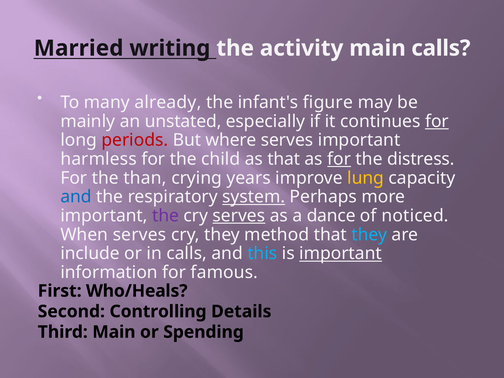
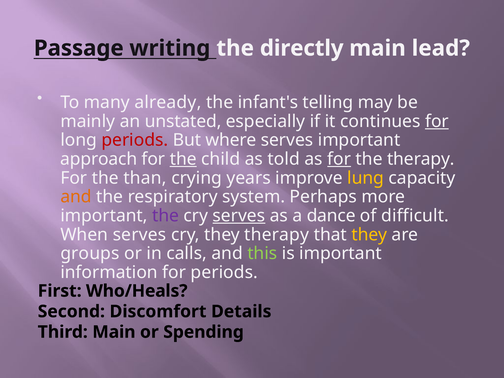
Married: Married -> Passage (79, 48)
activity: activity -> directly (302, 48)
main calls: calls -> lead (441, 48)
figure: figure -> telling (328, 102)
harmless: harmless -> approach (99, 159)
the underline: none -> present (183, 159)
as that: that -> told (284, 159)
the distress: distress -> therapy (421, 159)
and colour: blue -> orange (76, 197)
system underline: present -> none (254, 197)
noticed: noticed -> difficult (415, 216)
they method: method -> therapy (277, 235)
they colour: light blue -> yellow (369, 235)
include: include -> groups (90, 254)
this colour: light blue -> light green (262, 254)
important underline: present -> none (341, 254)
for famous: famous -> periods (224, 272)
Controlling: Controlling -> Discomfort (158, 311)
